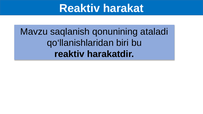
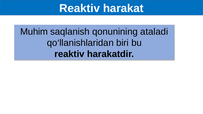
Mavzu: Mavzu -> Muhim (34, 32)
